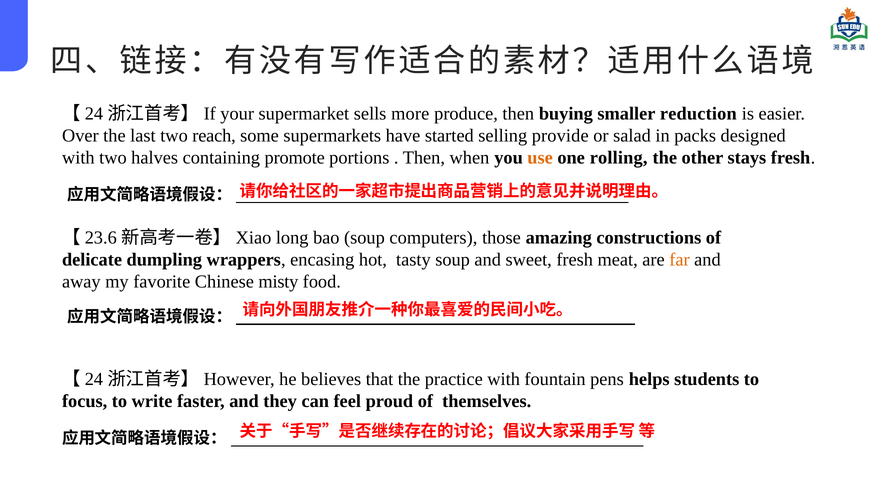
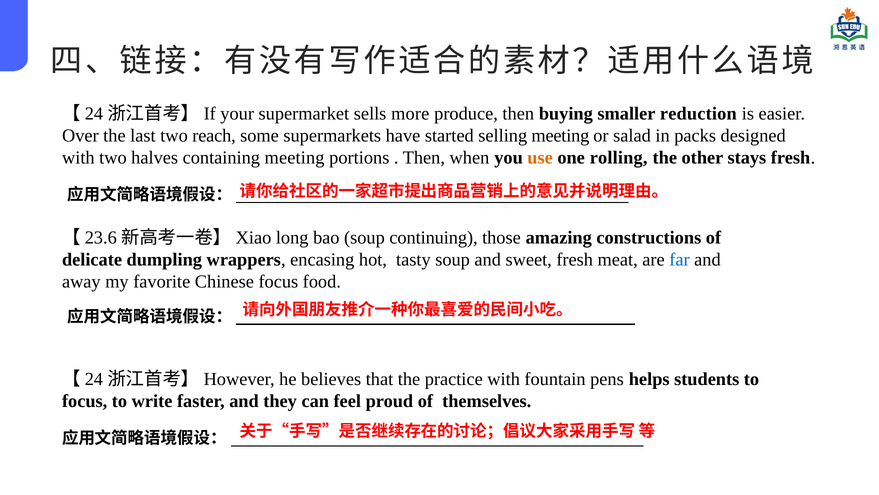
selling provide: provide -> meeting (560, 135)
containing promote: promote -> meeting (295, 157)
computers: computers -> continuing (434, 237)
far colour: orange -> blue (680, 259)
Chinese misty: misty -> focus (278, 281)
